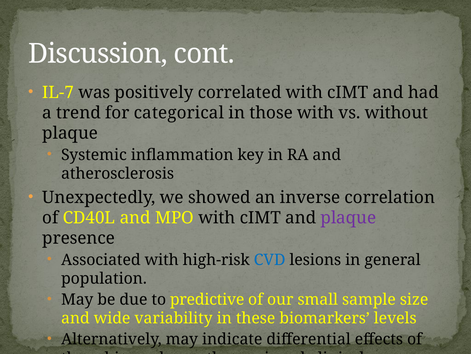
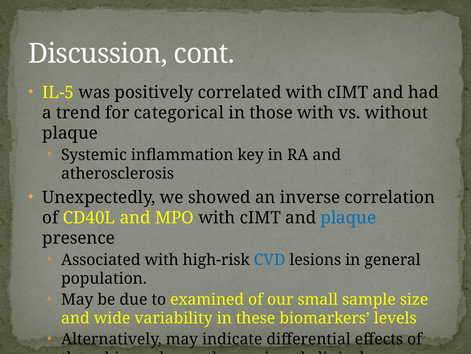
IL-7: IL-7 -> IL-5 (58, 92)
plaque colour: purple -> blue (348, 217)
predictive: predictive -> examined (207, 299)
